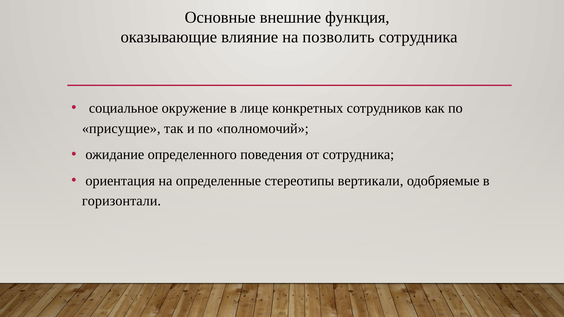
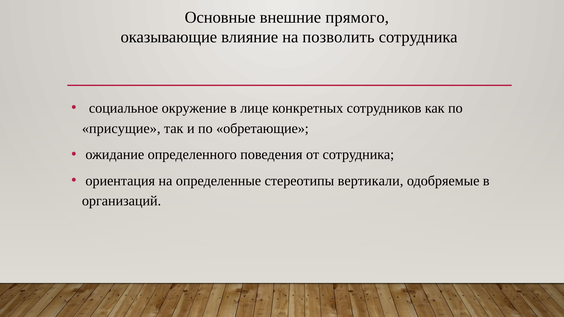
функция: функция -> прямого (357, 17)
полномочий: полномочий -> обретающие (262, 128)
горизонтали: горизонтали -> организаций (122, 201)
